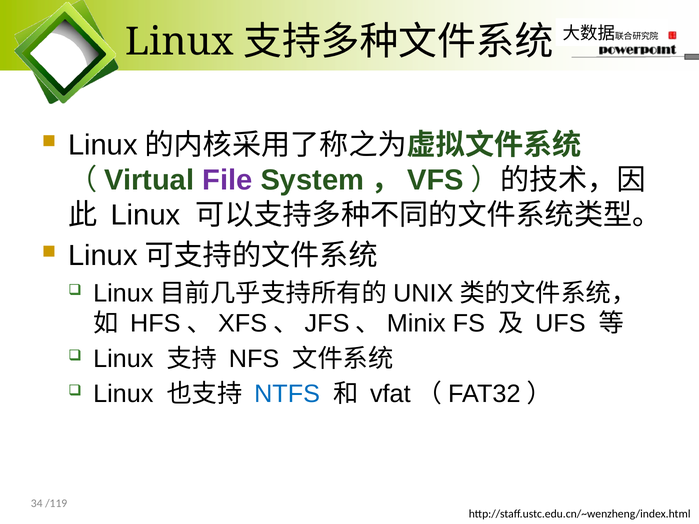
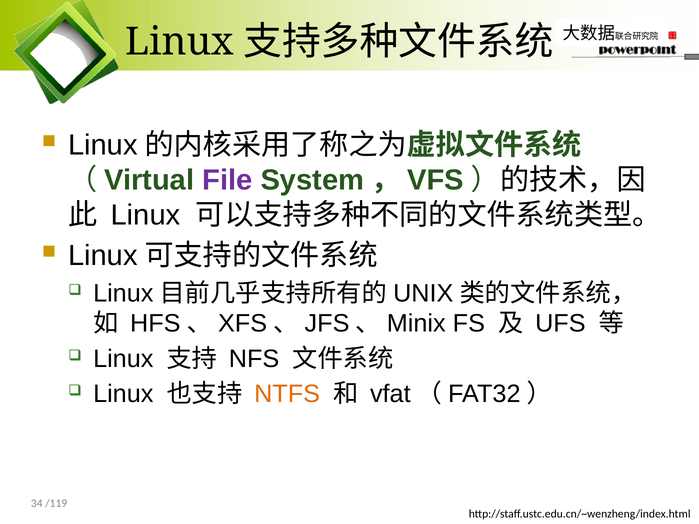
NTFS colour: blue -> orange (287, 394)
